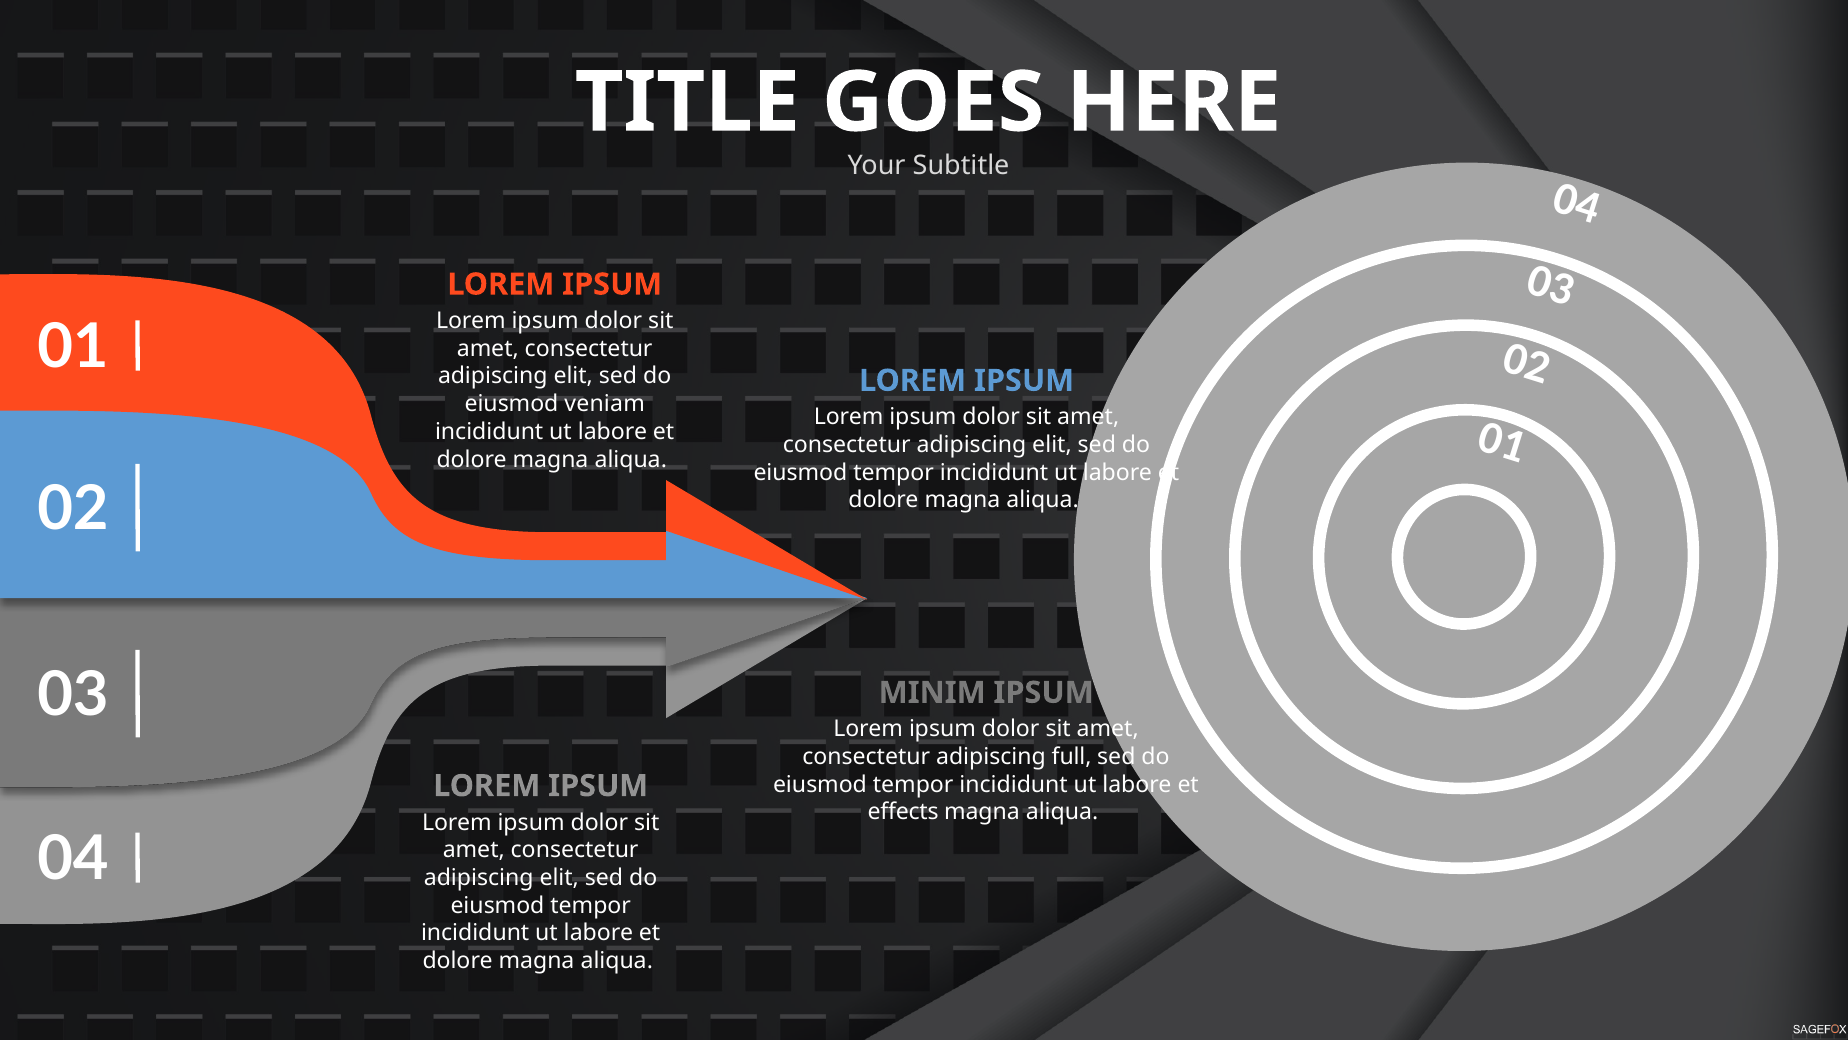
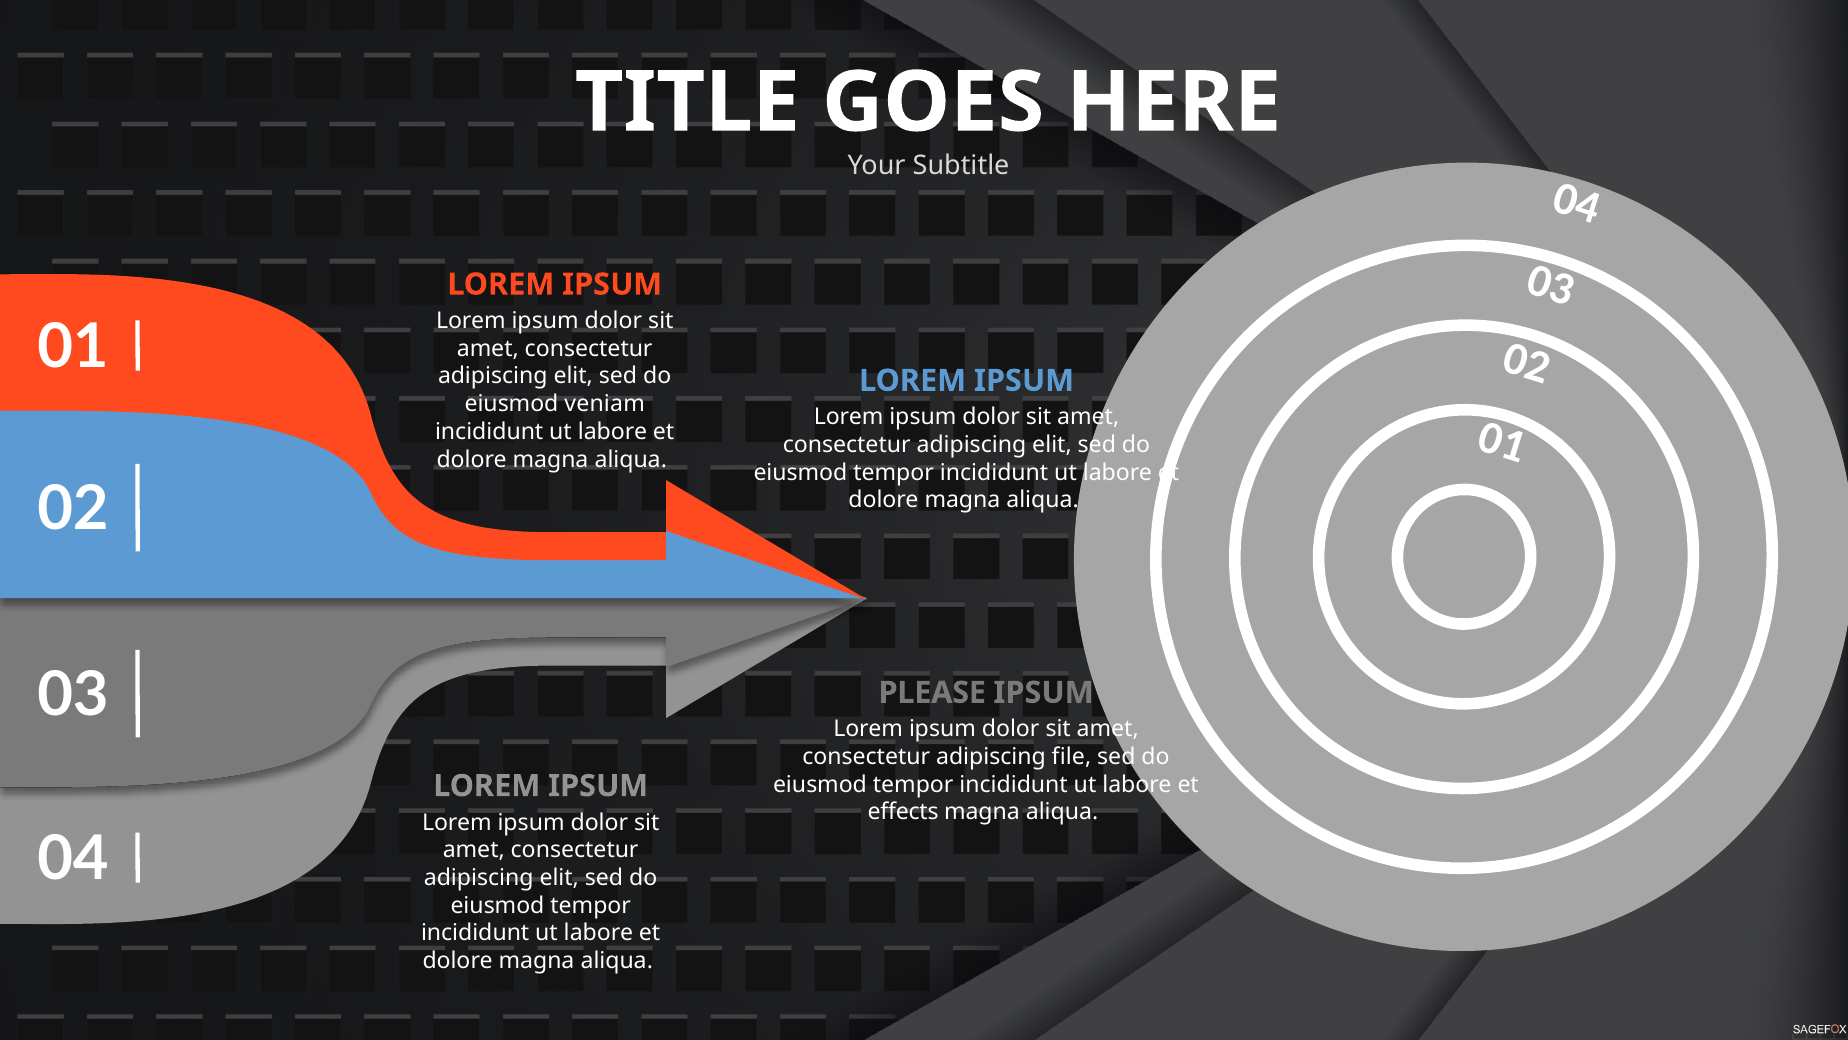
MINIM: MINIM -> PLEASE (932, 692)
full: full -> file (1071, 756)
